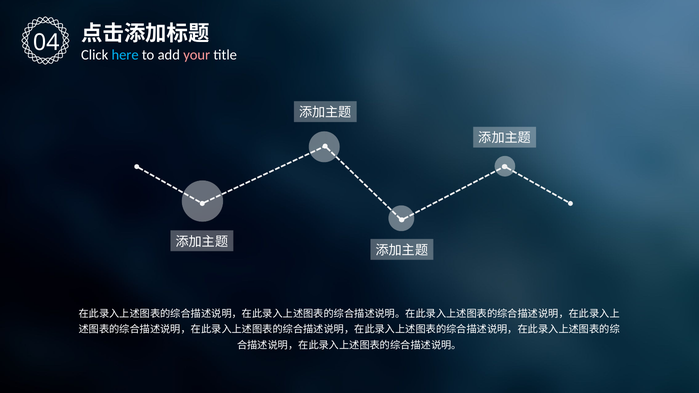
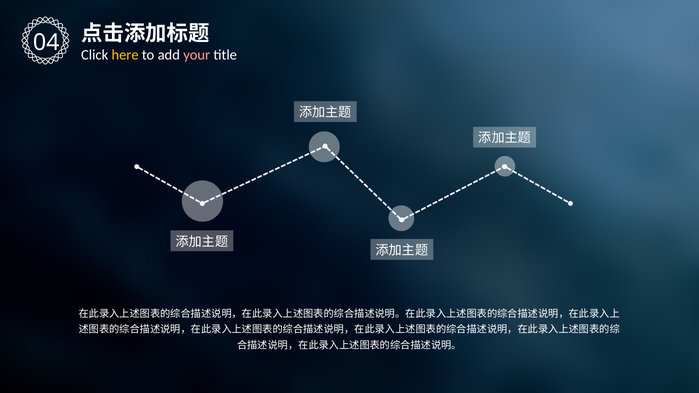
here colour: light blue -> yellow (125, 55)
